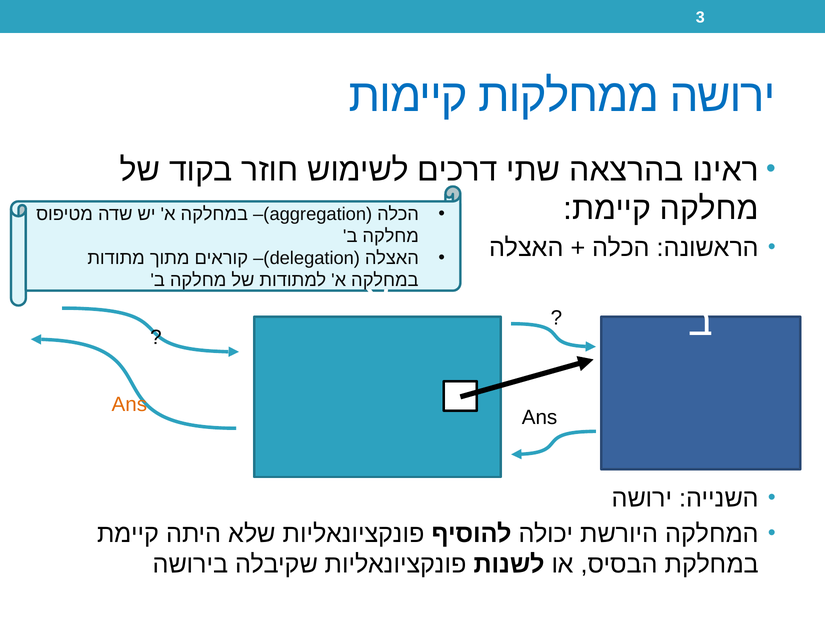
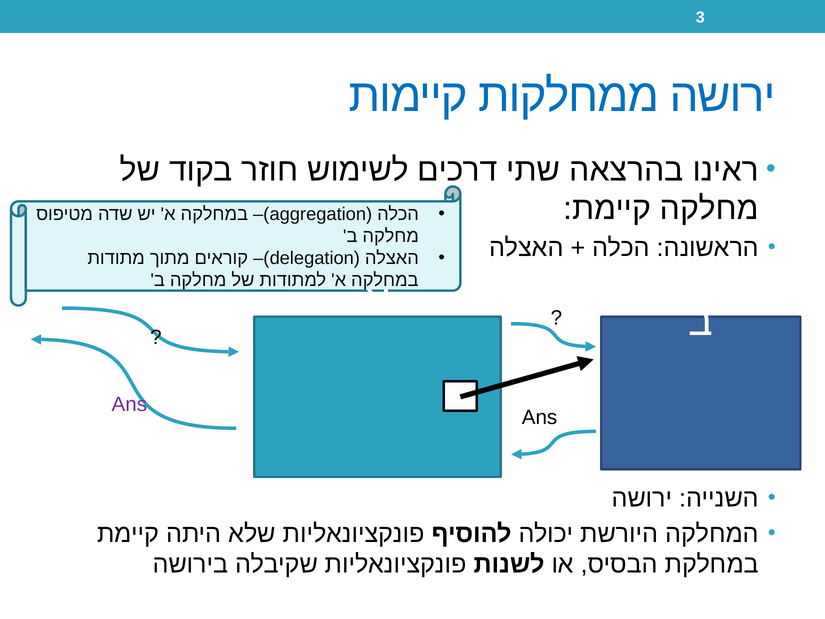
Ans colour: orange -> purple (129, 404)
